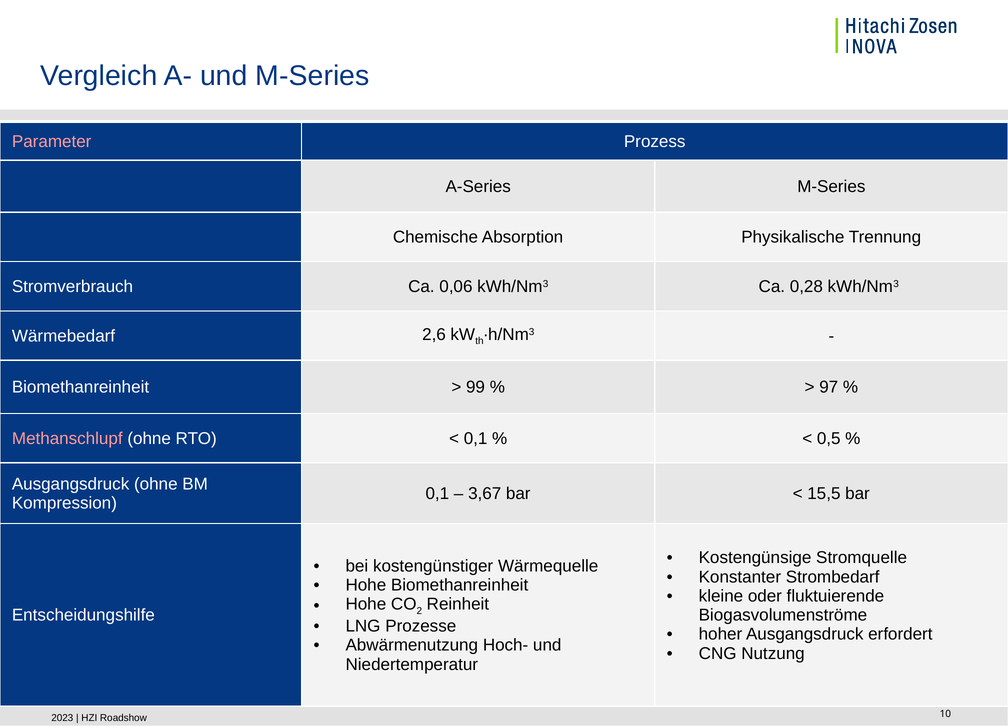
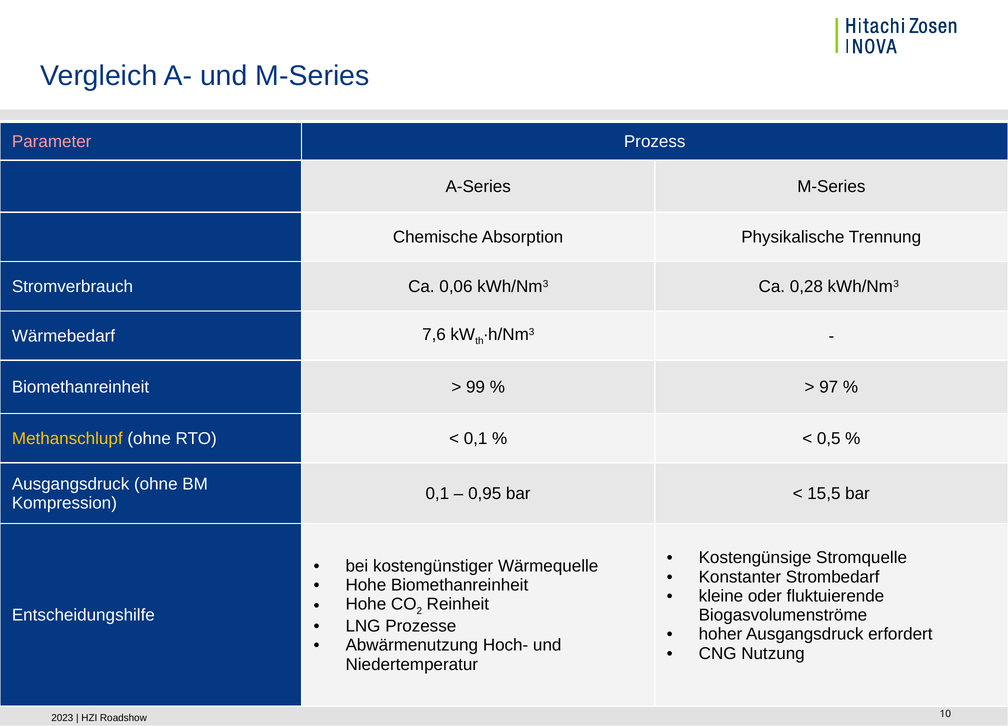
2,6: 2,6 -> 7,6 (434, 334)
Methanschlupf colour: pink -> yellow (67, 438)
3,67: 3,67 -> 0,95 (485, 493)
